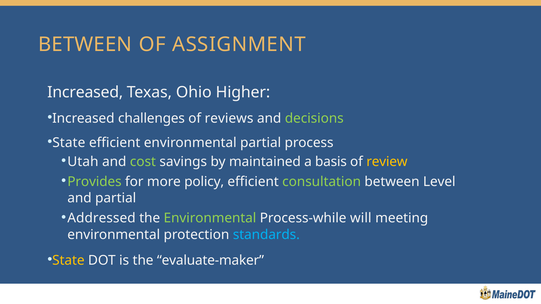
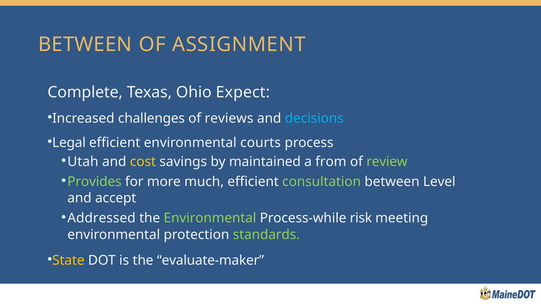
Increased: Increased -> Complete (85, 93)
Higher: Higher -> Expect (243, 93)
decisions colour: light green -> light blue (314, 118)
State: State -> Legal (69, 143)
environmental partial: partial -> courts (261, 143)
cost colour: light green -> yellow (143, 162)
basis: basis -> from (331, 162)
review colour: yellow -> light green (387, 162)
policy: policy -> much (204, 182)
and partial: partial -> accept (116, 198)
will: will -> risk (361, 218)
standards colour: light blue -> light green (266, 235)
